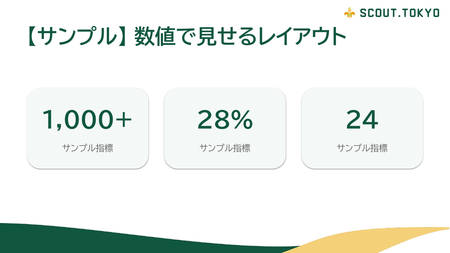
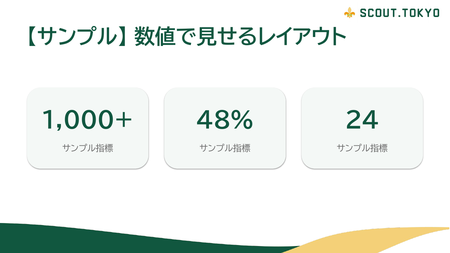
28%: 28% -> 48% (225, 121)
